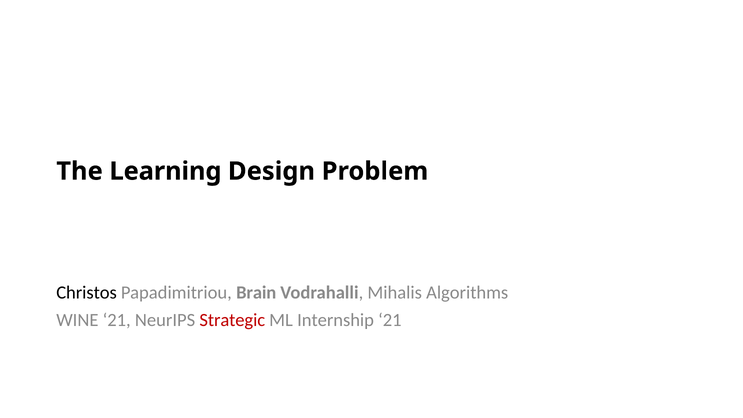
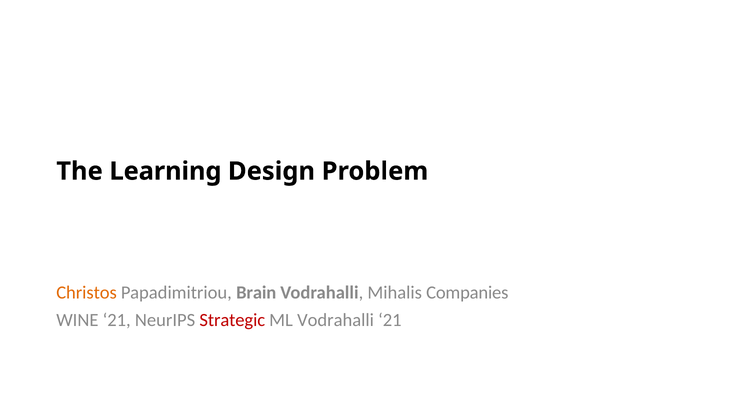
Christos colour: black -> orange (87, 292)
Algorithms: Algorithms -> Companies (467, 292)
ML Internship: Internship -> Vodrahalli (336, 320)
